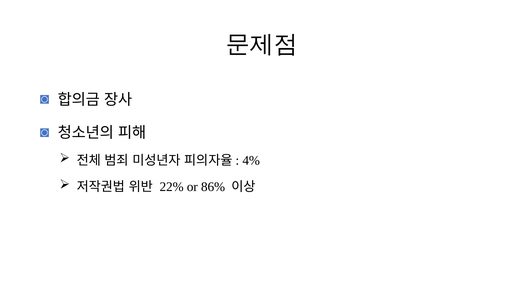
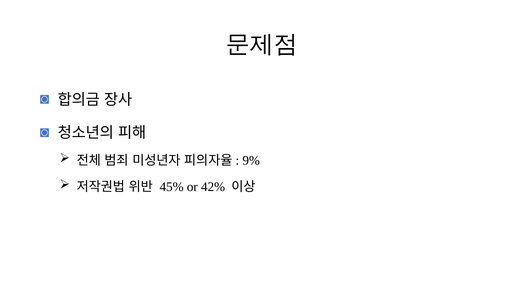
4%: 4% -> 9% (251, 160)
22%: 22% -> 45% (172, 187)
86%: 86% -> 42% (213, 187)
